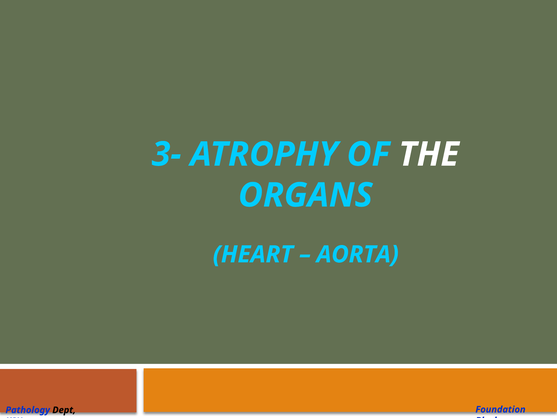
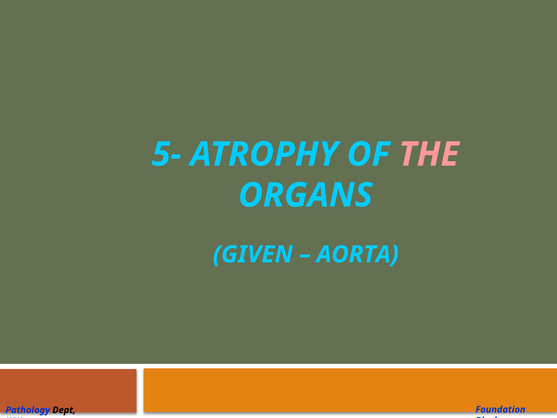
3-: 3- -> 5- (167, 154)
THE colour: white -> pink (429, 154)
HEART: HEART -> GIVEN (253, 254)
